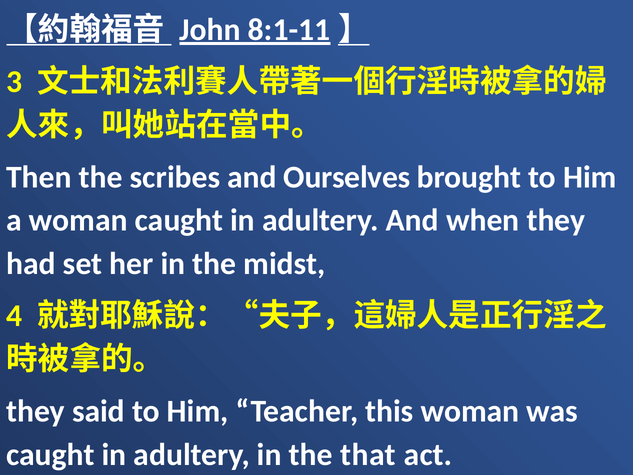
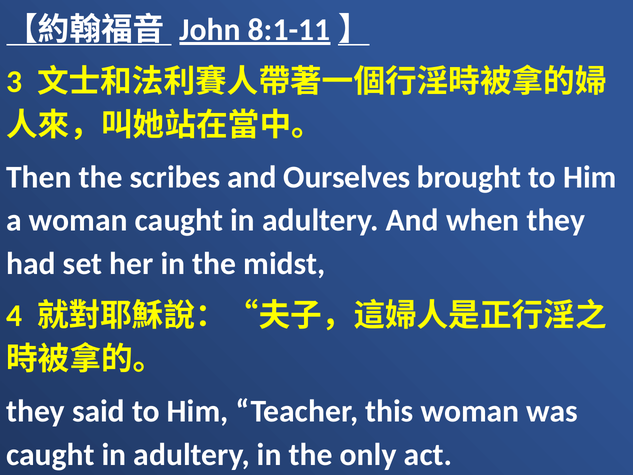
that: that -> only (368, 454)
